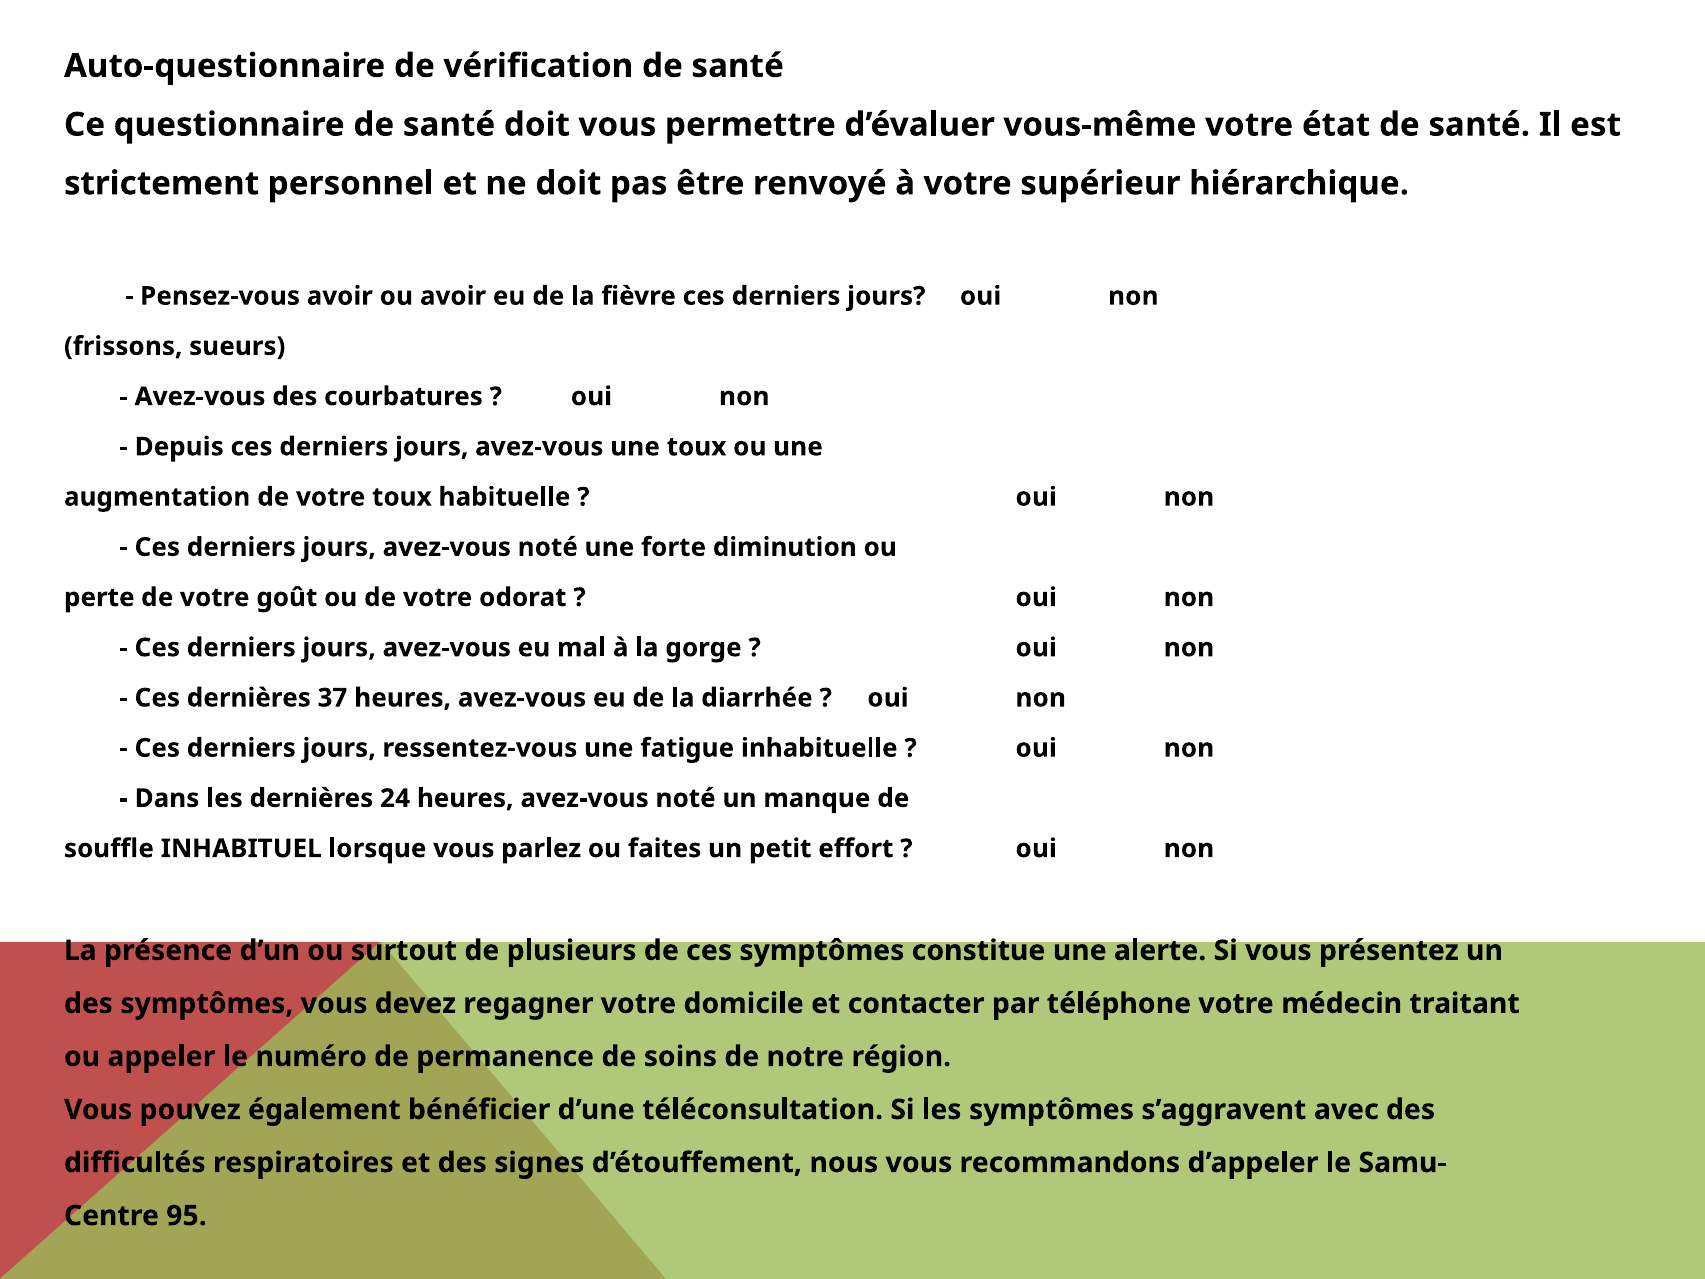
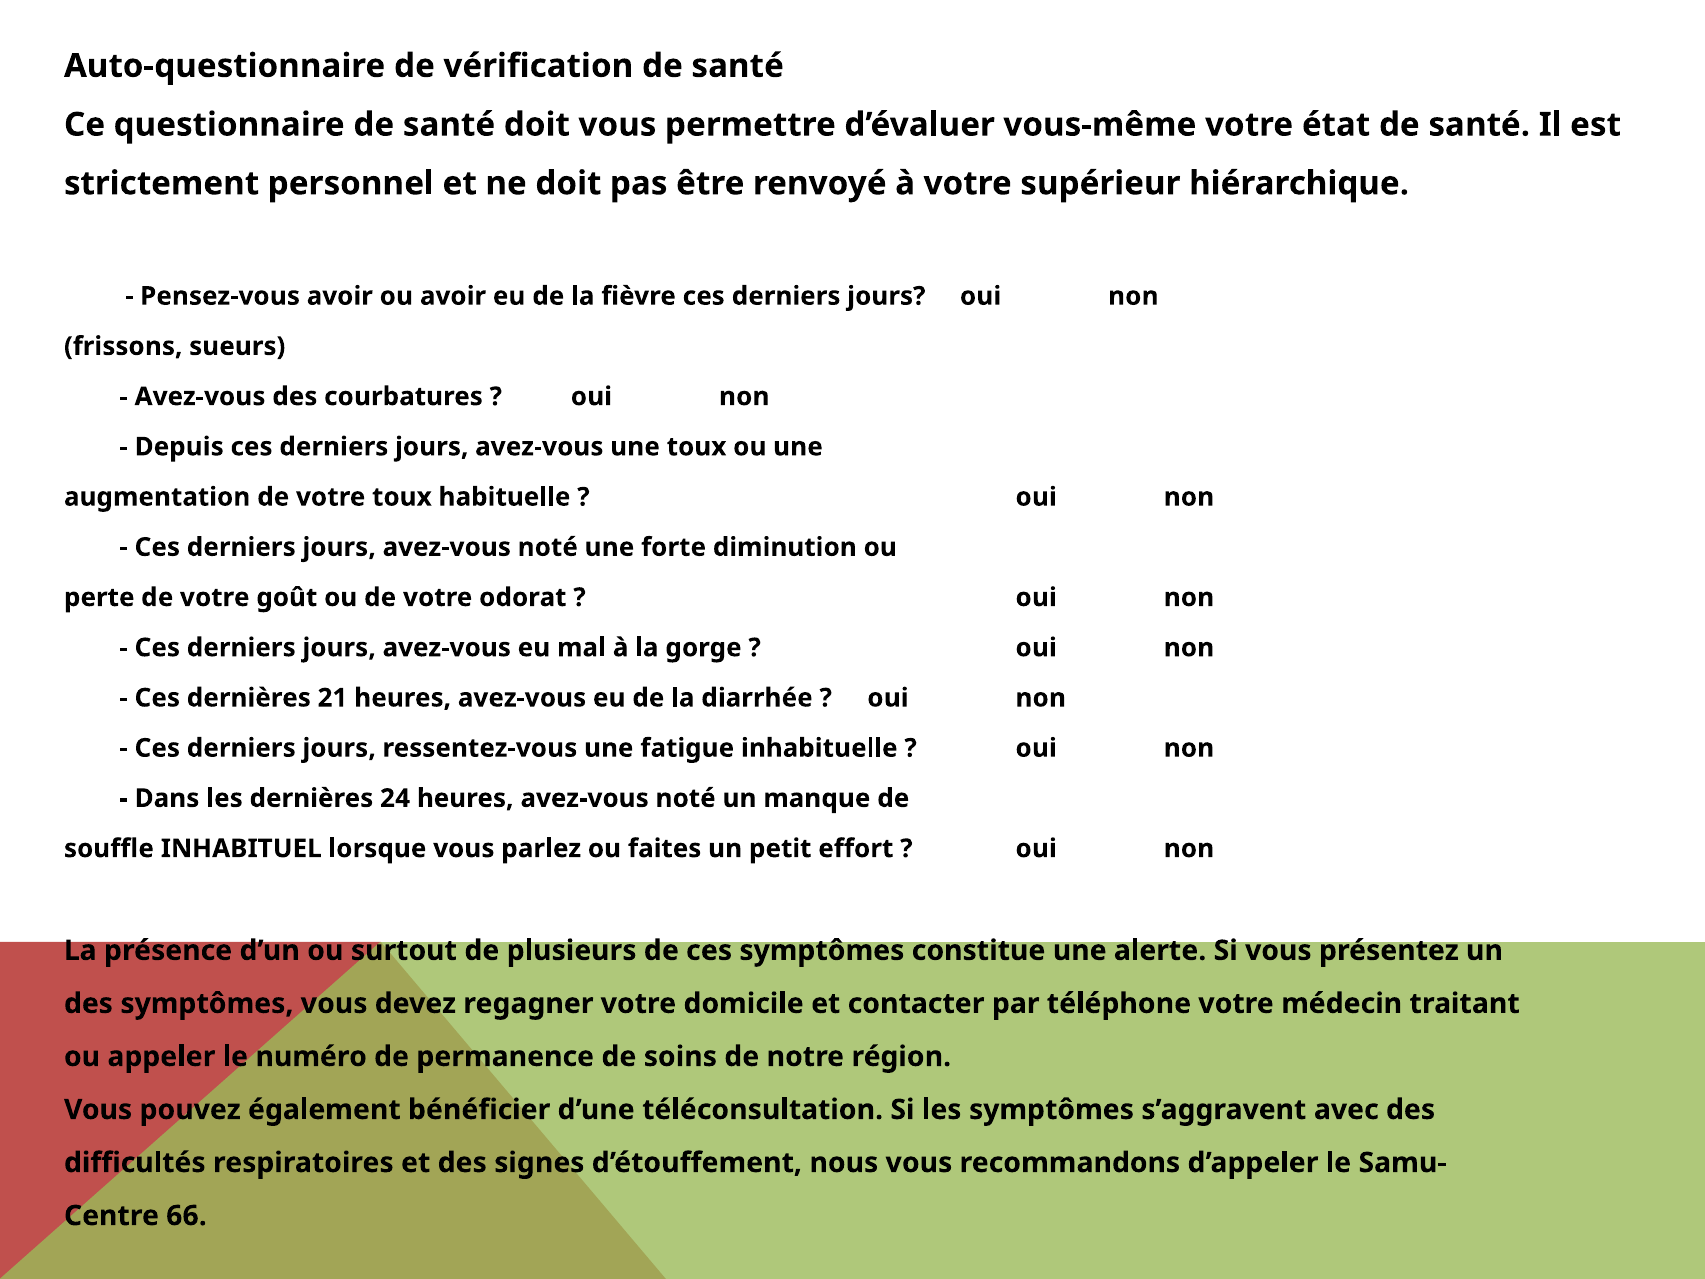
37: 37 -> 21 (332, 698)
95: 95 -> 66 (186, 1216)
